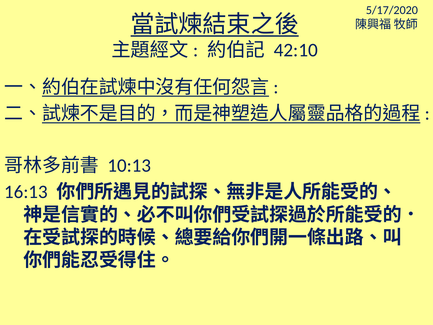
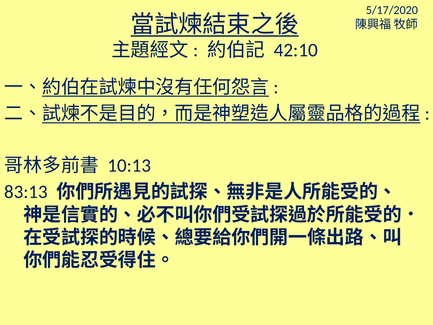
16:13: 16:13 -> 83:13 (26, 192)
